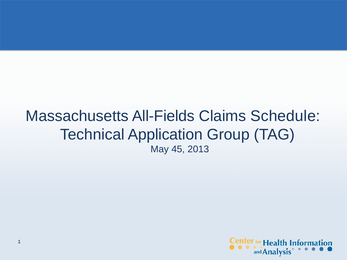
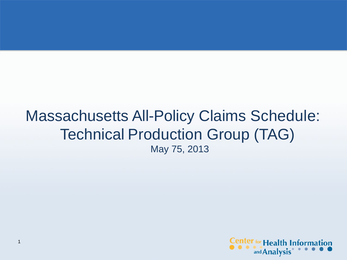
All-Fields: All-Fields -> All-Policy (163, 116)
Application: Application -> Production (165, 135)
45: 45 -> 75 (178, 149)
